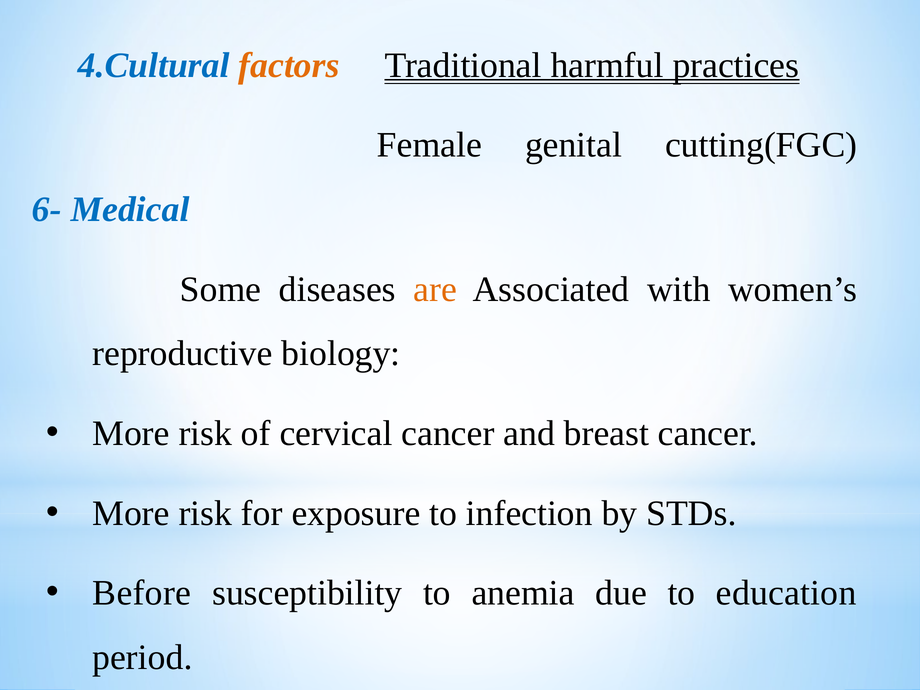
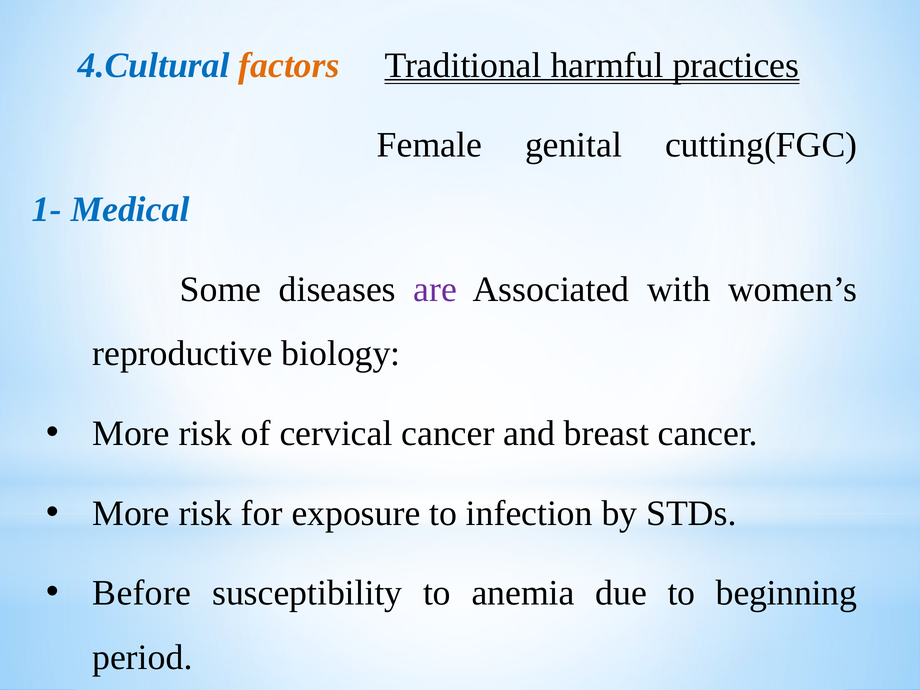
6-: 6- -> 1- (47, 209)
are colour: orange -> purple (435, 289)
education: education -> beginning (786, 593)
